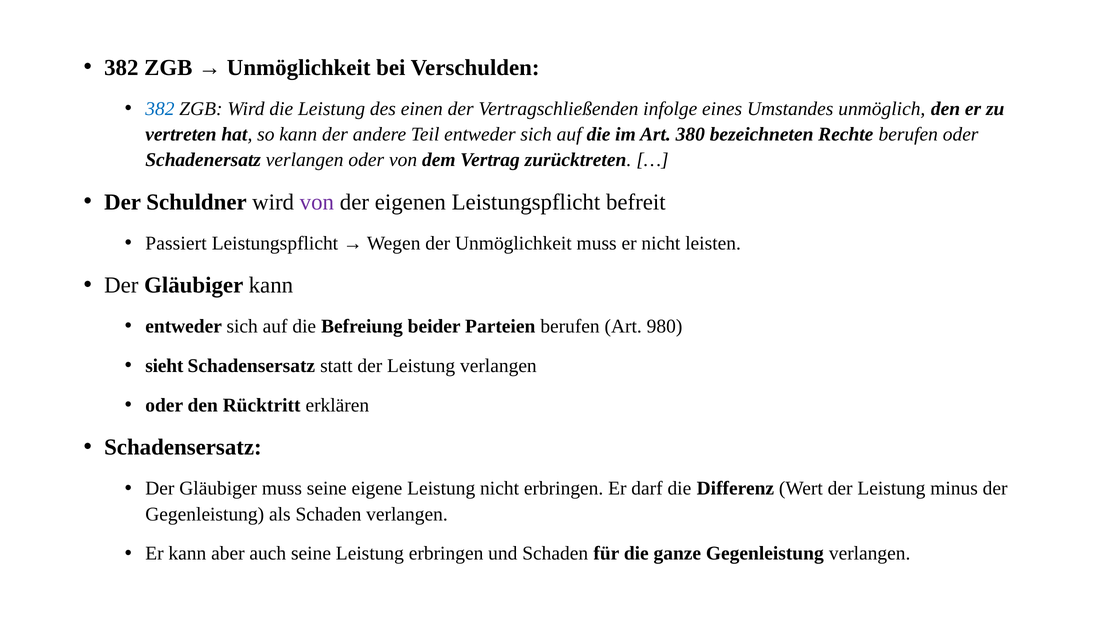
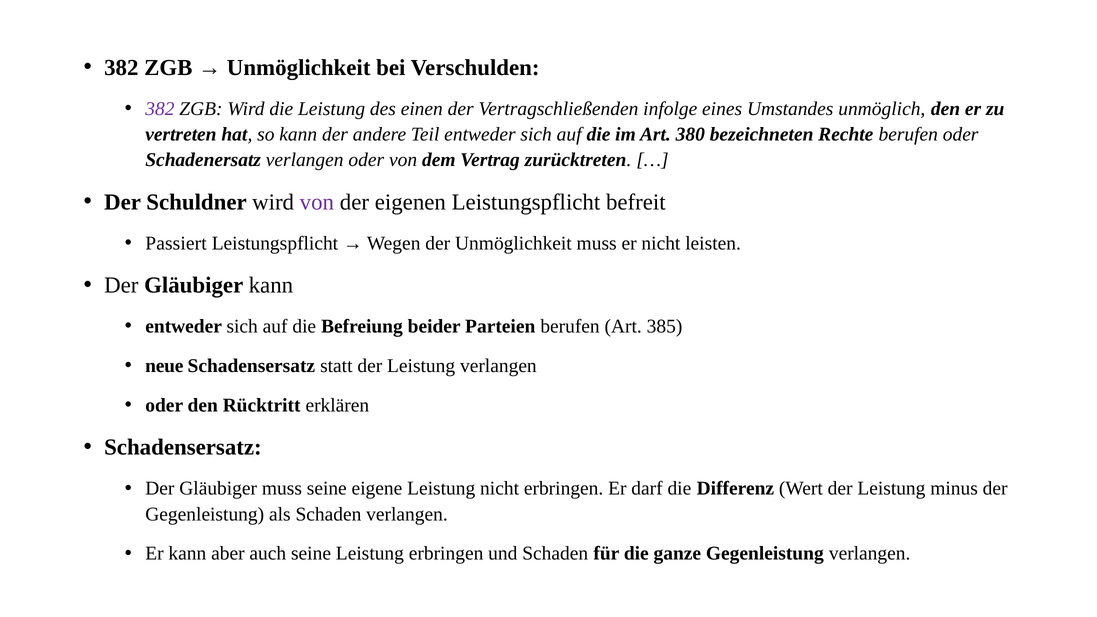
382 colour: blue -> purple (160, 109)
980: 980 -> 385 (665, 327)
sieht: sieht -> neue (164, 366)
